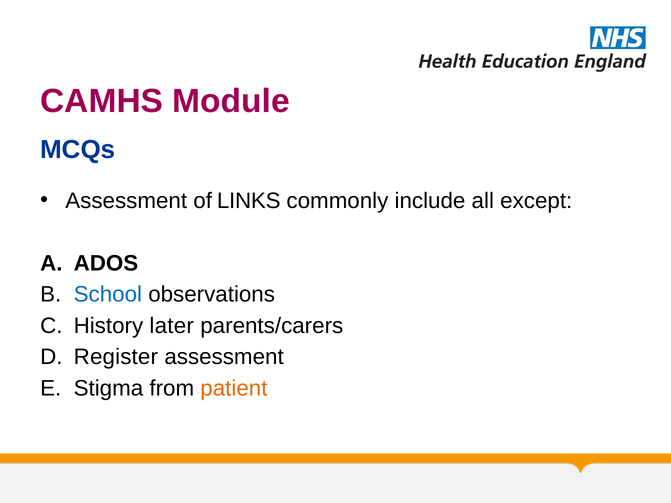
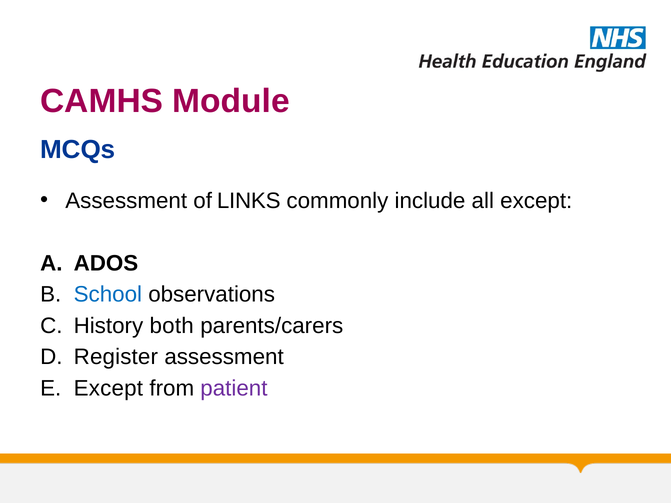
later: later -> both (172, 326)
Stigma: Stigma -> Except (108, 389)
patient colour: orange -> purple (234, 389)
